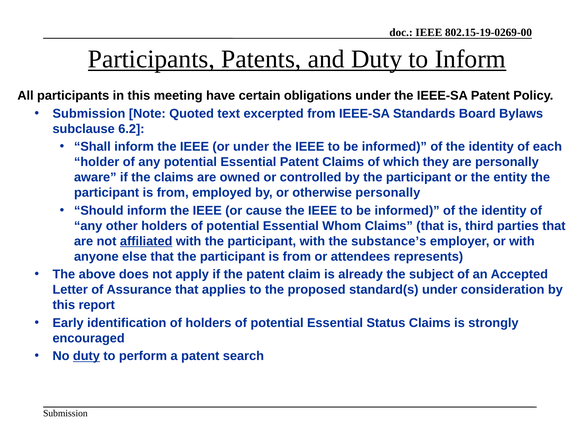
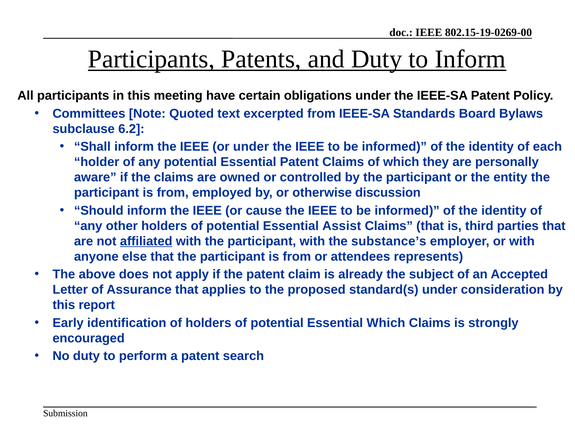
Submission: Submission -> Committees (89, 114)
otherwise personally: personally -> discussion (388, 193)
Whom: Whom -> Assist (342, 226)
Essential Status: Status -> Which (386, 323)
duty underline: present -> none (86, 356)
